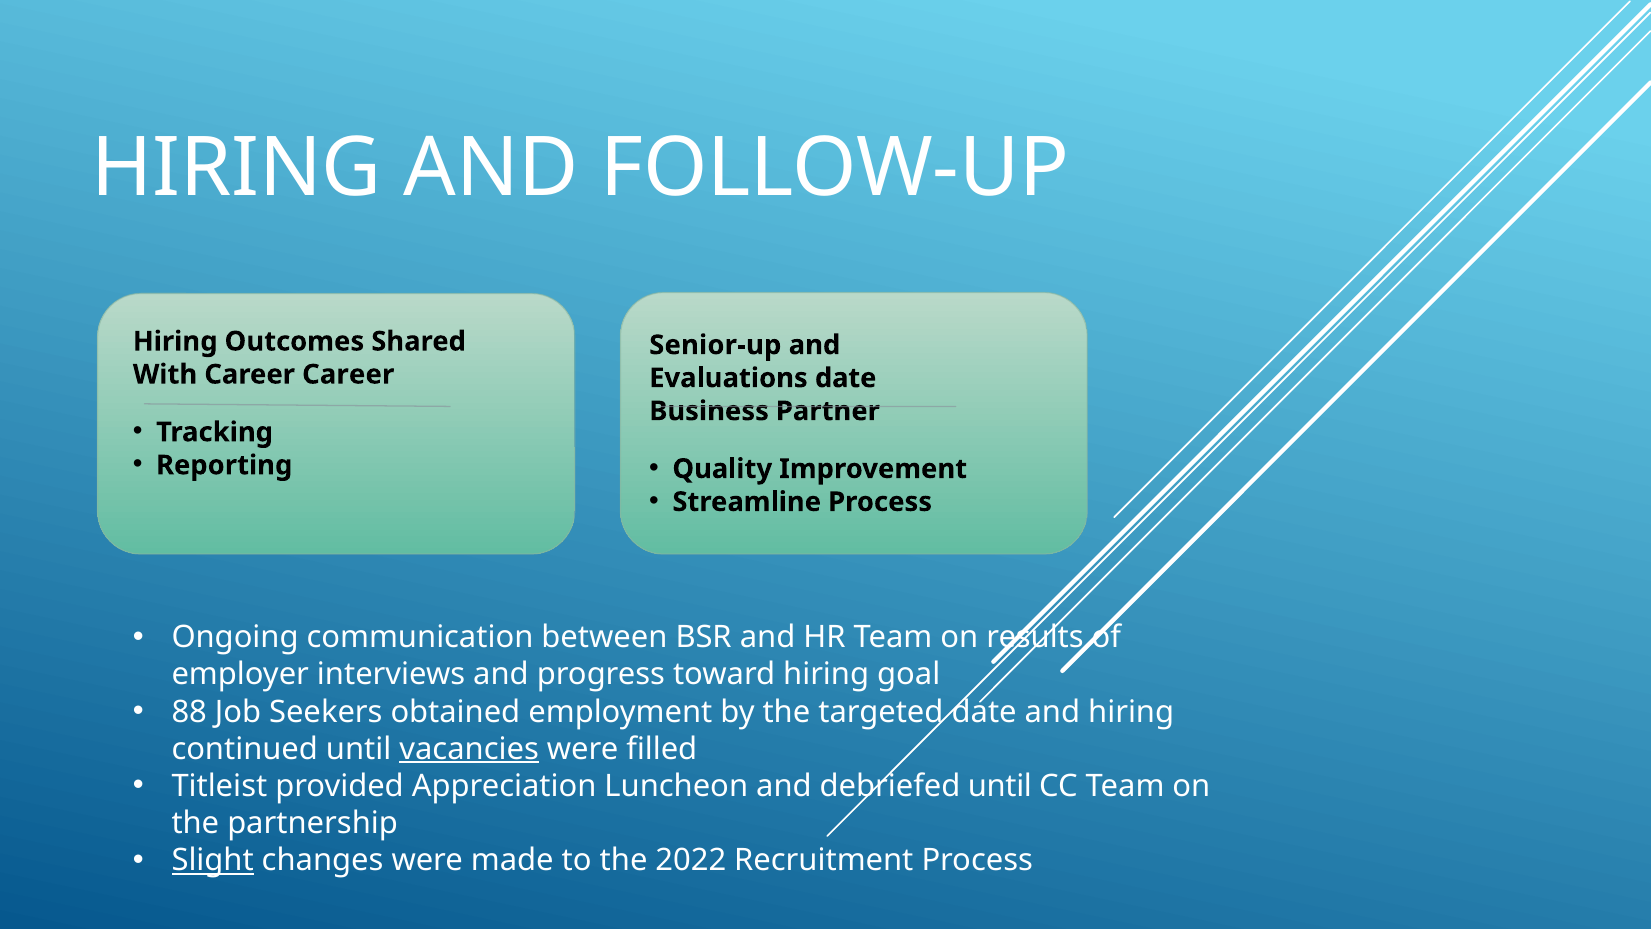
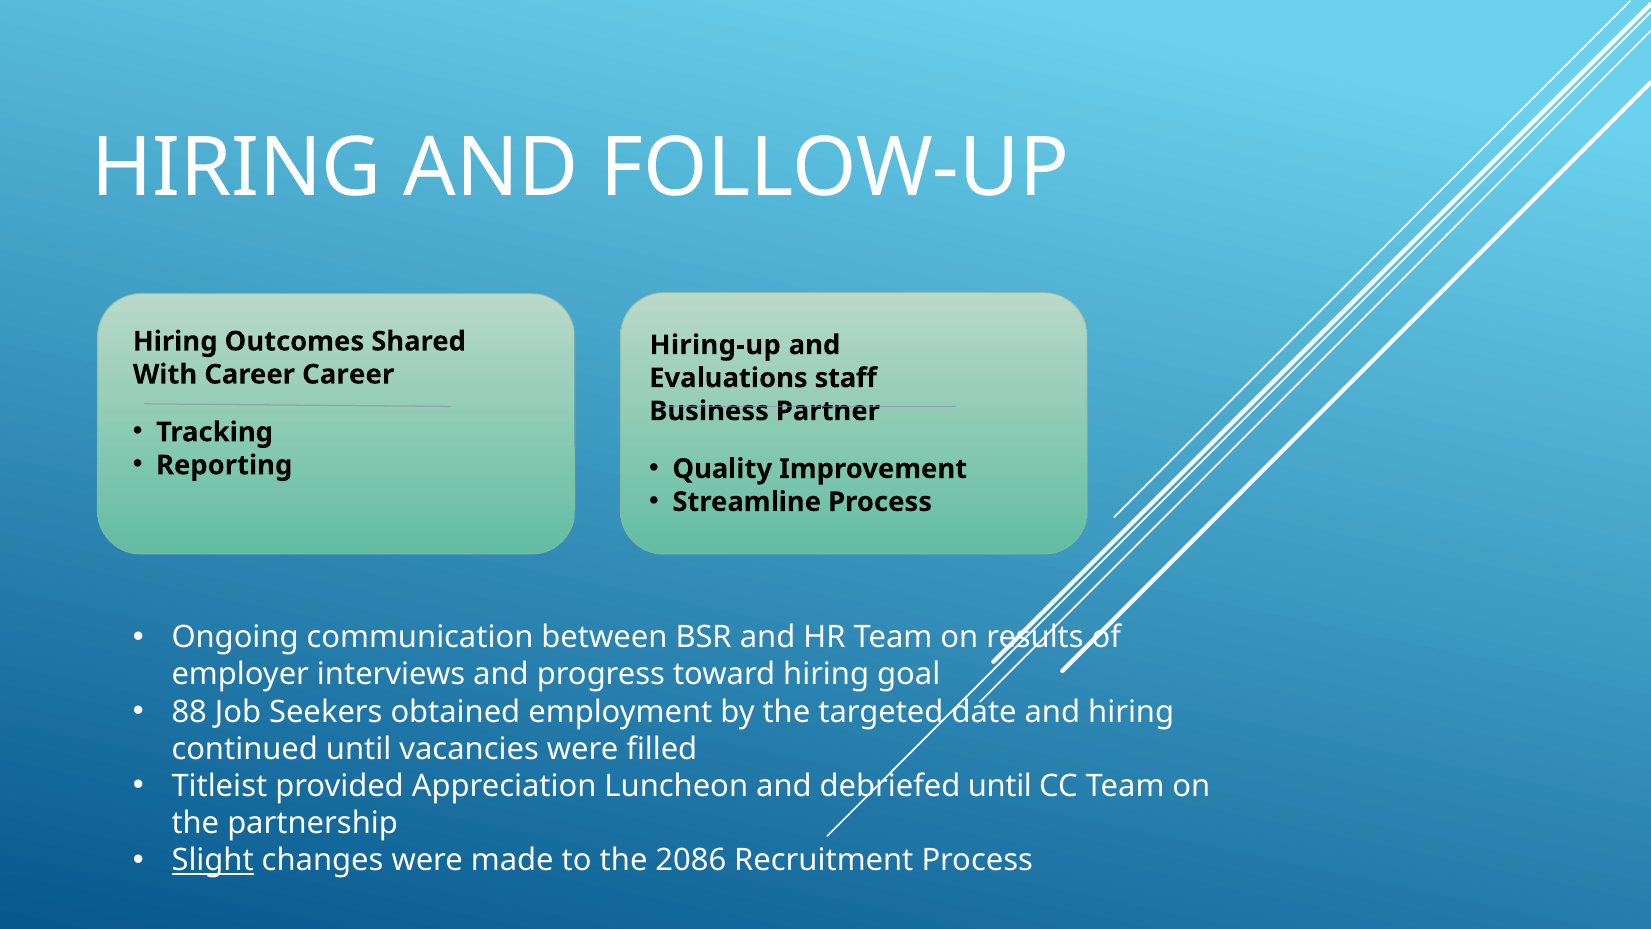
Senior-up: Senior-up -> Hiring-up (715, 345)
Evaluations date: date -> staff (846, 378)
vacancies underline: present -> none (469, 749)
2022: 2022 -> 2086 (691, 860)
